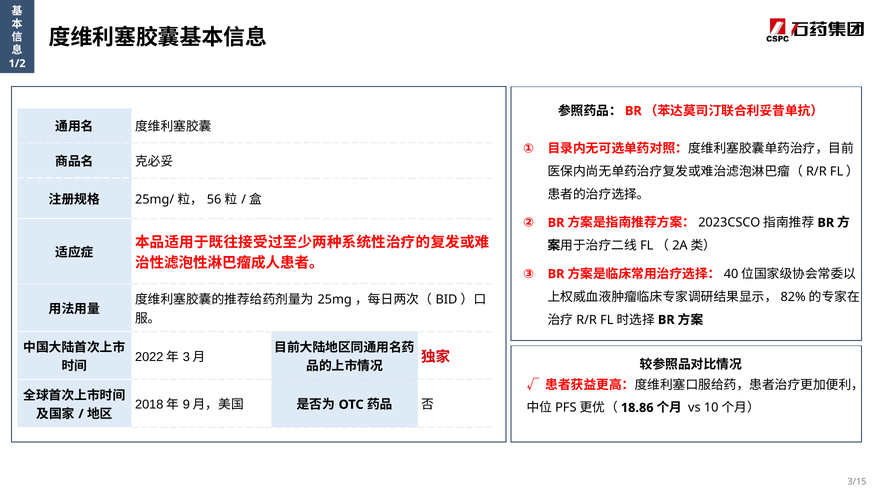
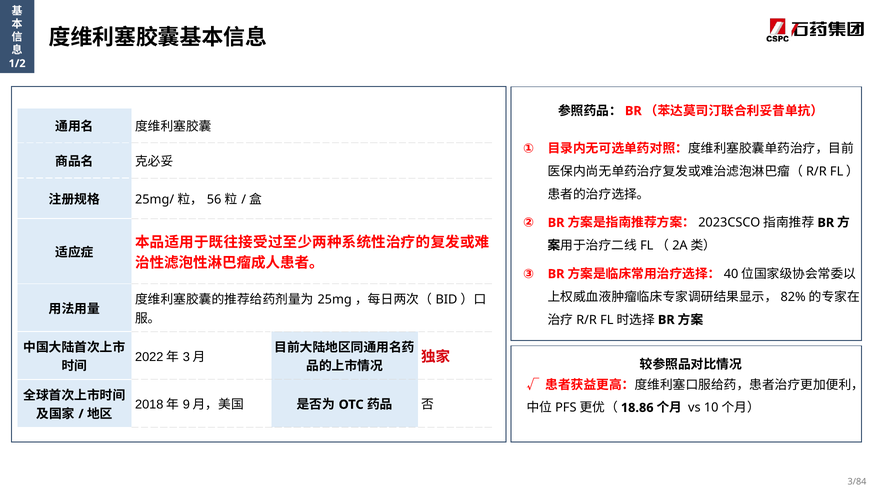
3/15: 3/15 -> 3/84 (857, 482)
